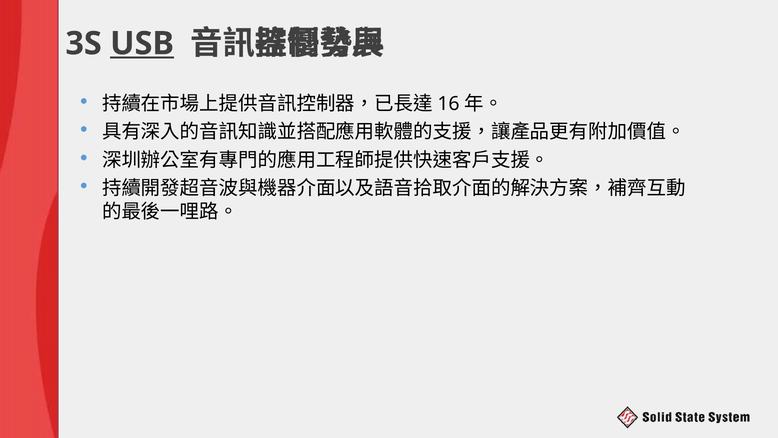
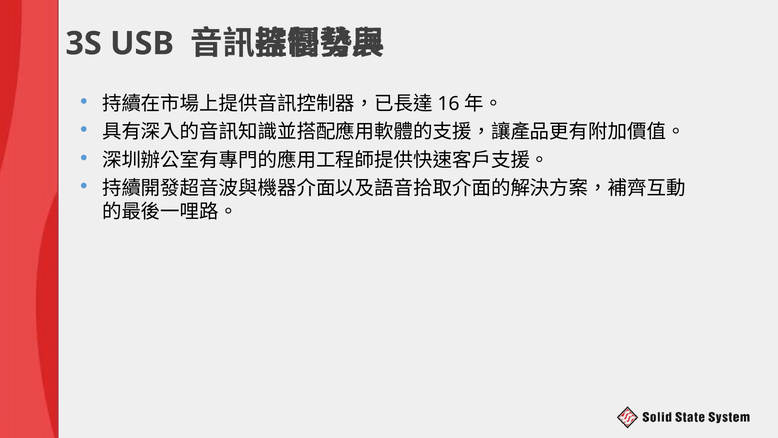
USB underline: present -> none (142, 43)
